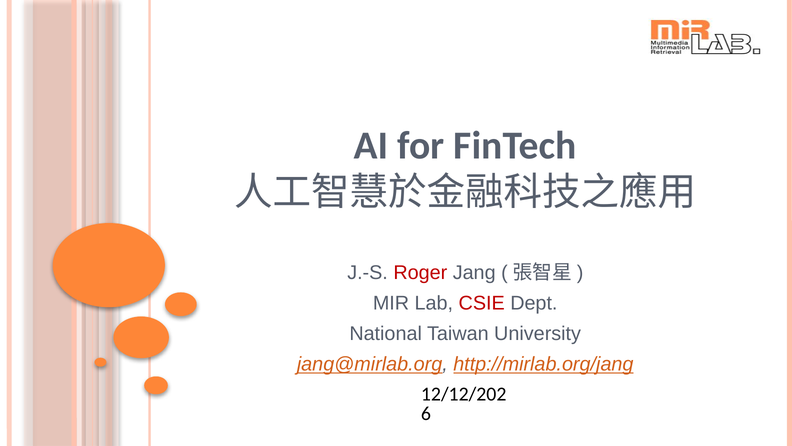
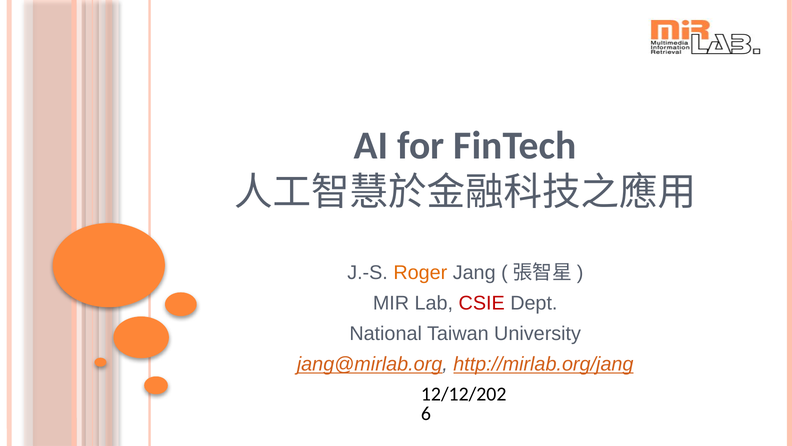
Roger colour: red -> orange (420, 273)
